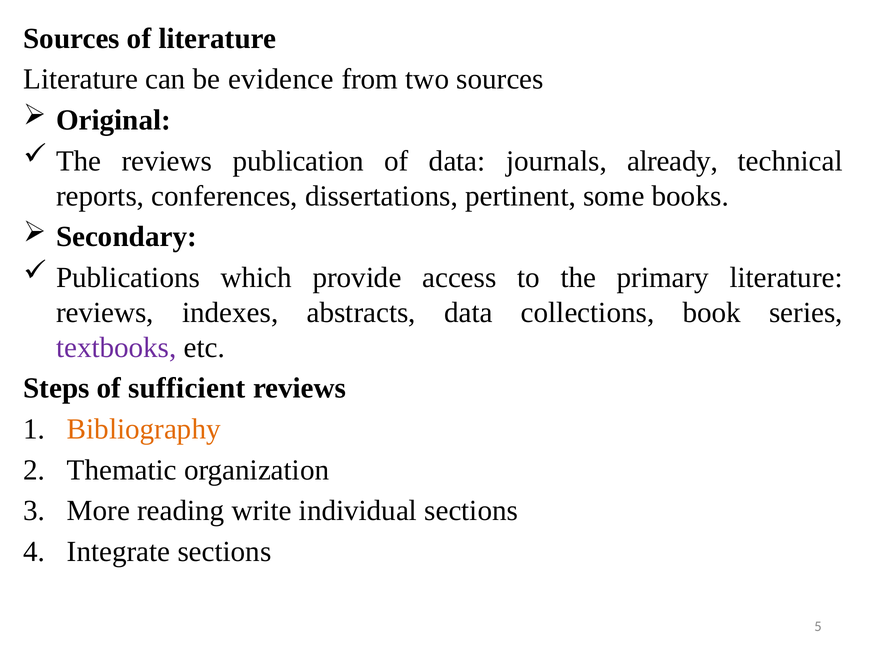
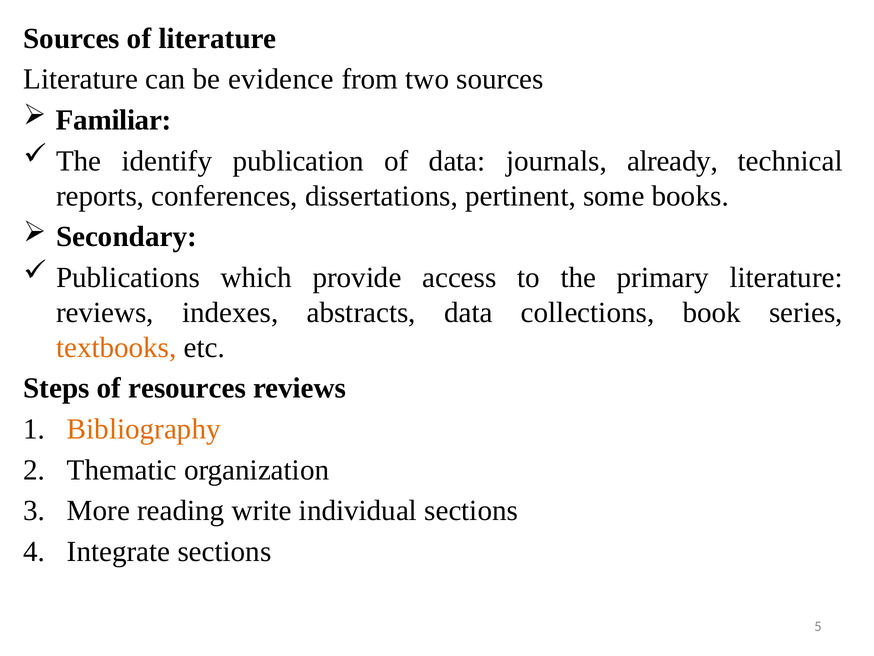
Original: Original -> Familiar (114, 120)
The reviews: reviews -> identify (167, 161)
textbooks colour: purple -> orange (116, 347)
sufficient: sufficient -> resources (187, 388)
